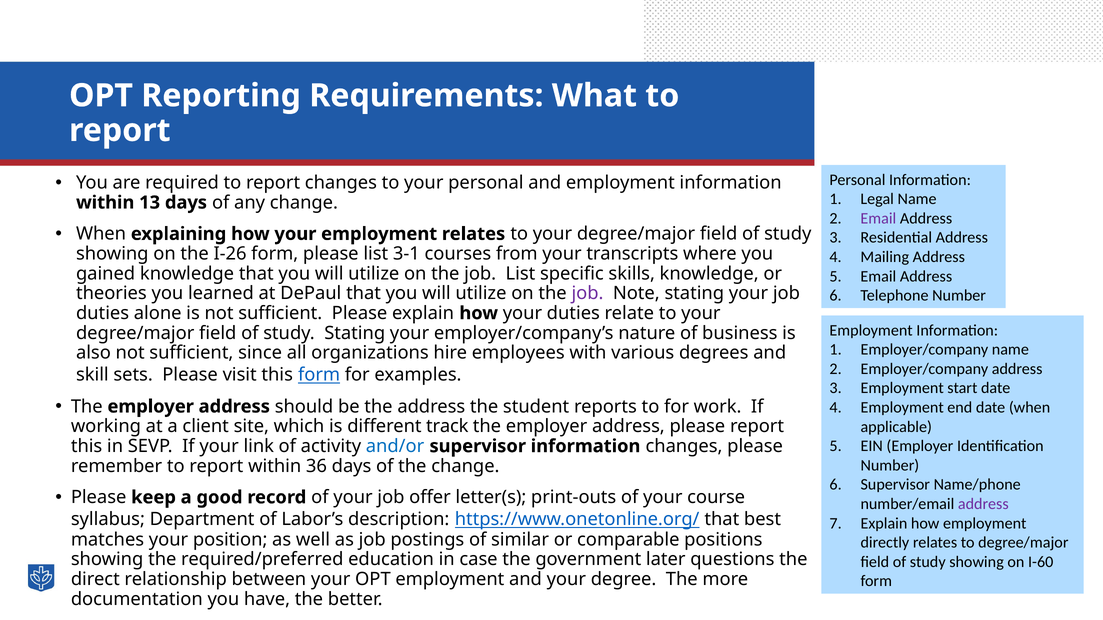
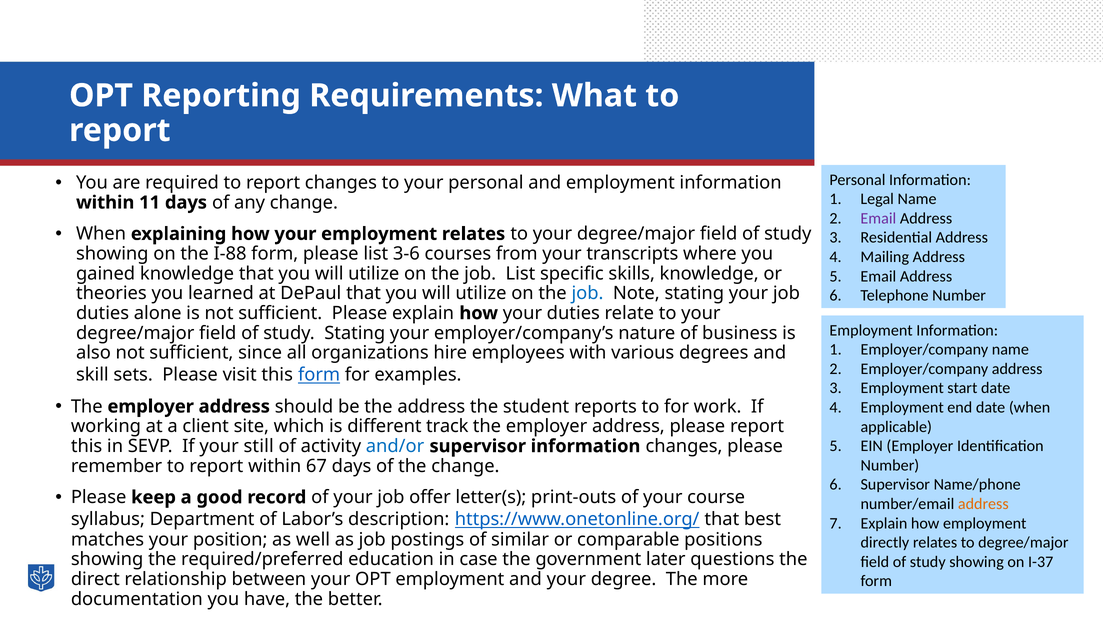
13: 13 -> 11 (150, 203)
I-26: I-26 -> I-88 (230, 254)
3-1: 3-1 -> 3-6 (406, 254)
job colour: purple -> blue (587, 294)
link: link -> still (259, 446)
36: 36 -> 67 (316, 466)
address colour: purple -> orange (983, 504)
I-60: I-60 -> I-37 (1041, 562)
